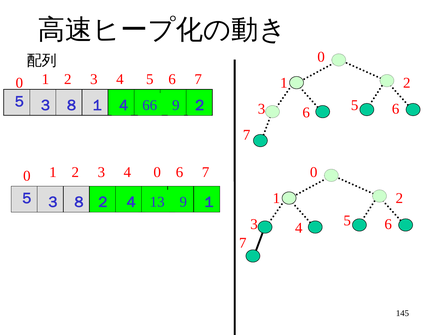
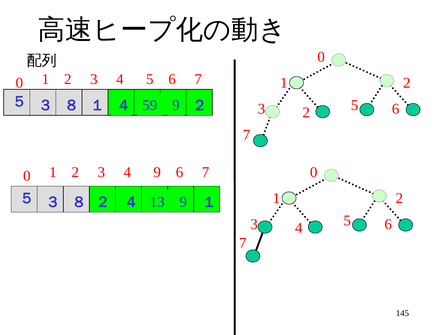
66: 66 -> 59 (150, 105)
3 6: 6 -> 2 (306, 113)
4 0: 0 -> 9 (157, 172)
